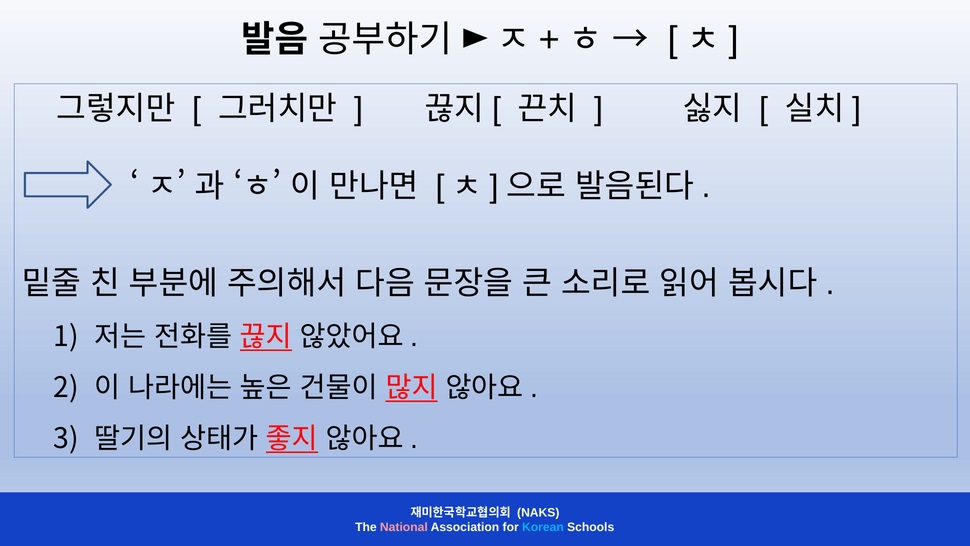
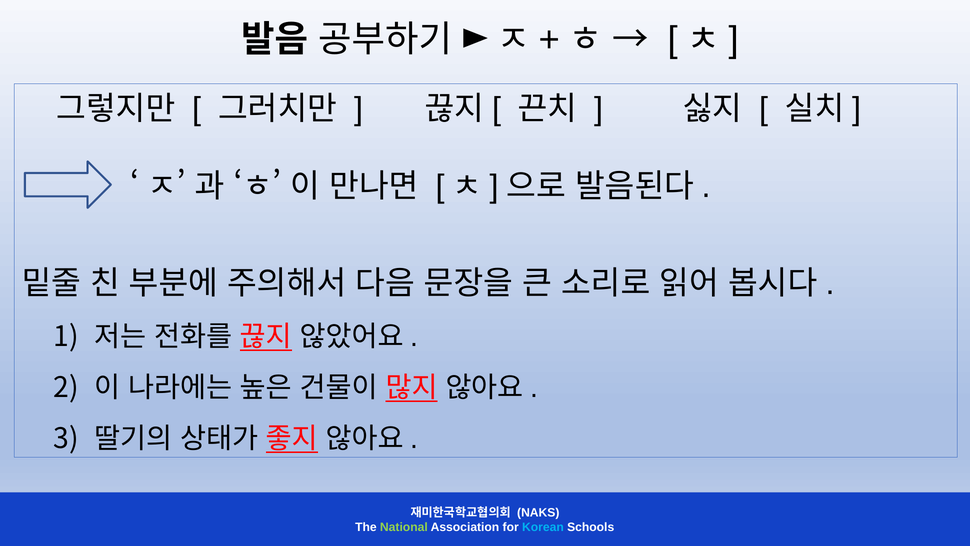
National colour: pink -> light green (404, 527)
